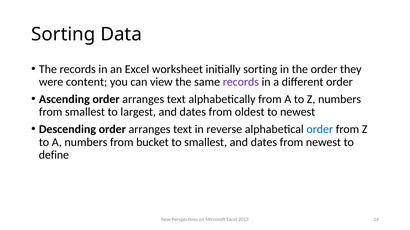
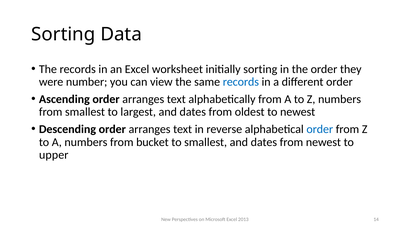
content: content -> number (87, 82)
records colour: purple -> blue (241, 82)
define: define -> upper (54, 155)
